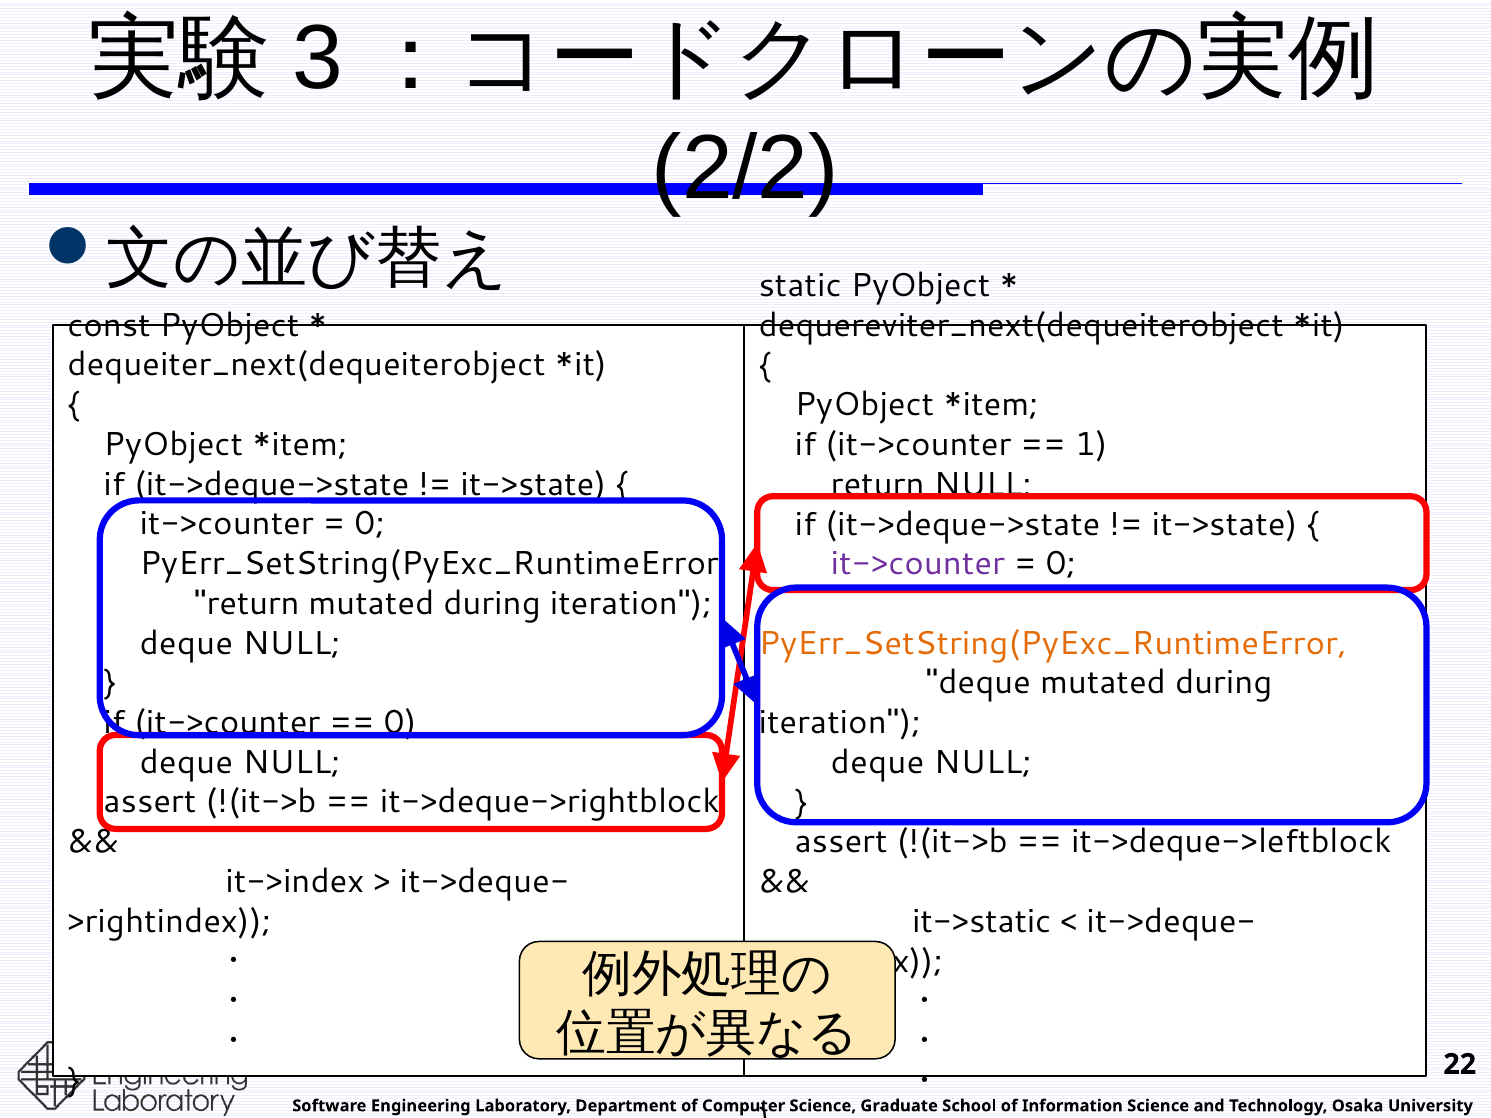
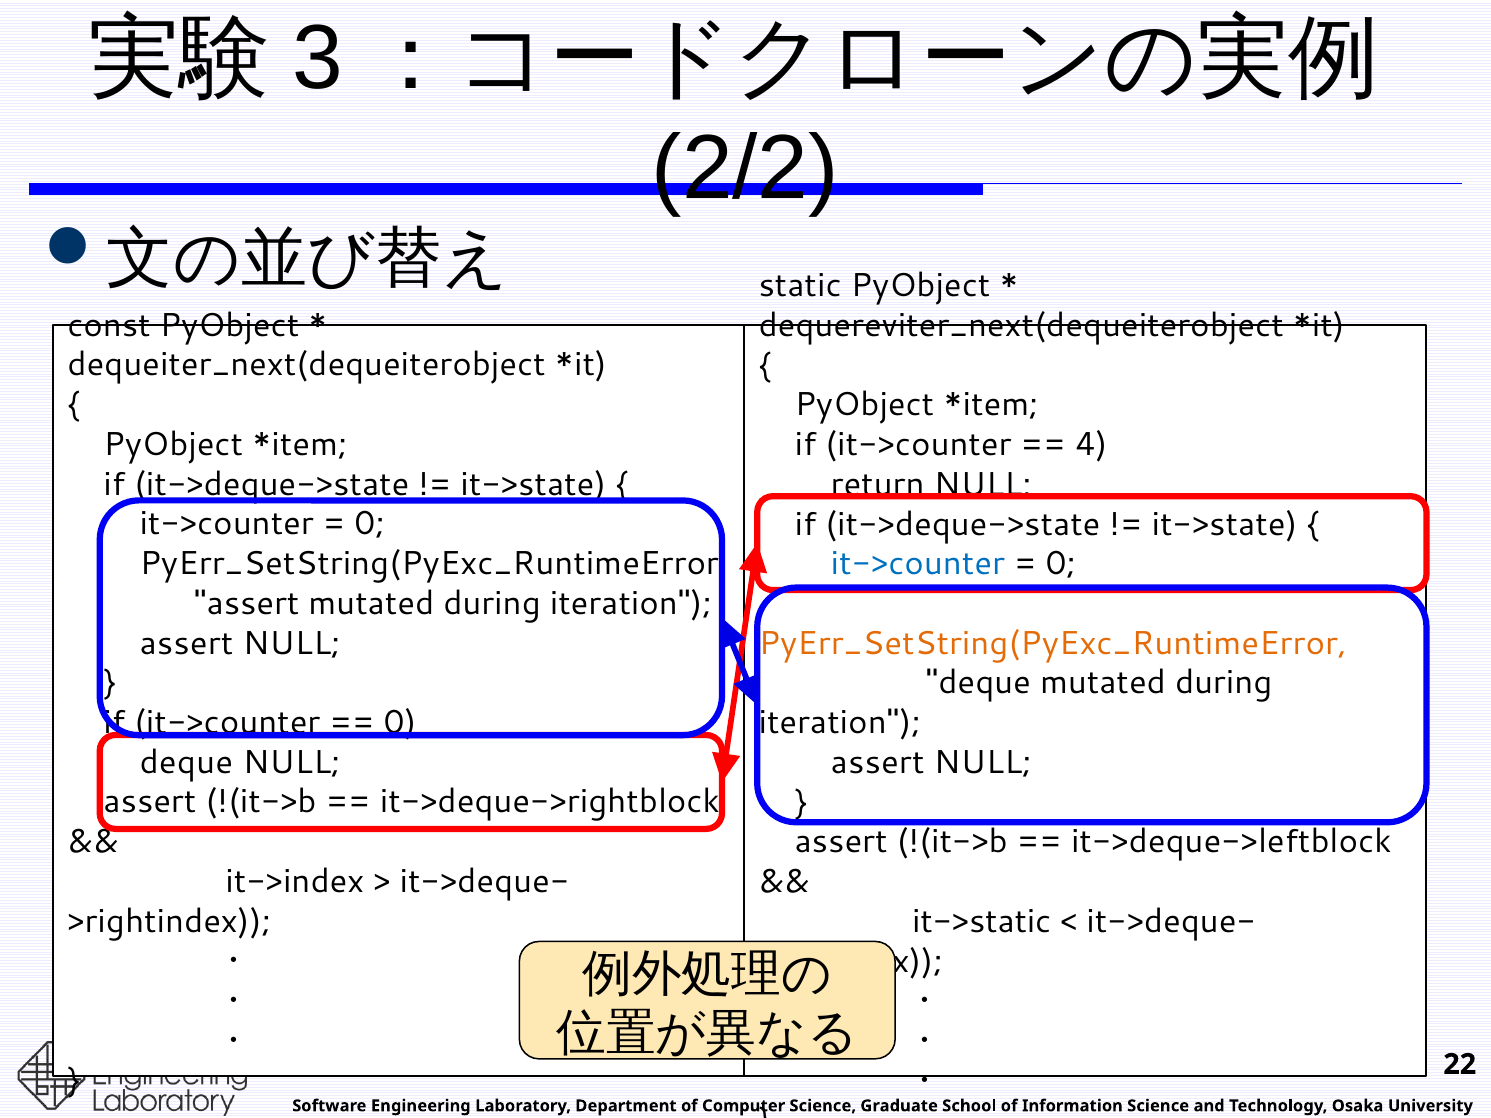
1: 1 -> 4 (1091, 445)
it->counter colour: purple -> blue (918, 564)
return: return -> assert (247, 603)
deque: deque -> assert (186, 643)
deque: deque -> assert (878, 763)
